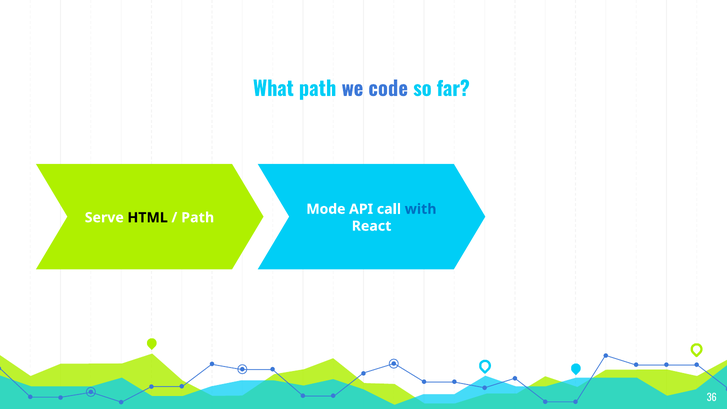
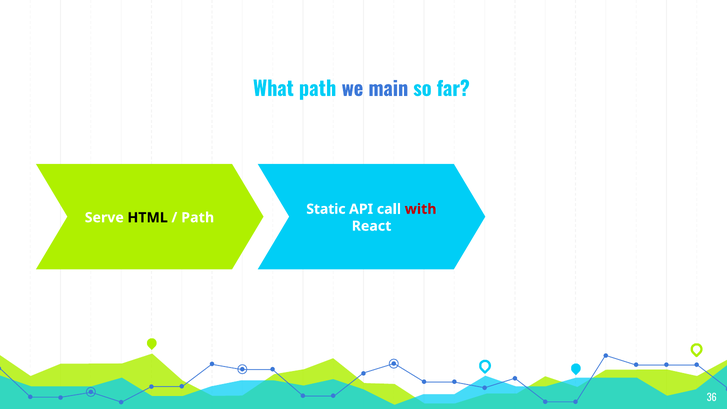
code: code -> main (388, 89)
Mode: Mode -> Static (326, 209)
with colour: blue -> red (421, 209)
